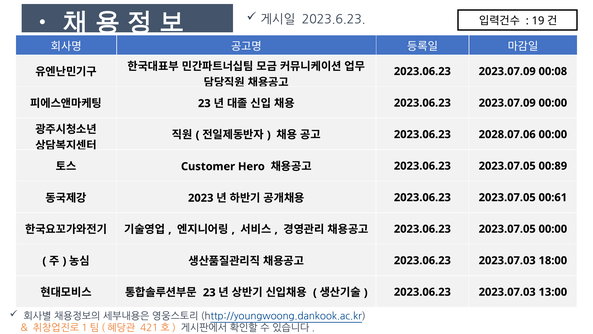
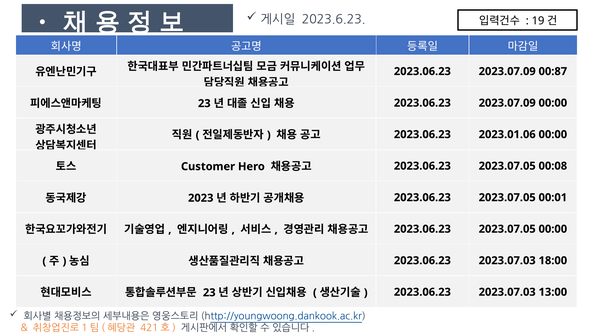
00:08: 00:08 -> 00:87 (553, 71)
2028.07.06: 2028.07.06 -> 2023.01.06 (507, 134)
00:89: 00:89 -> 00:08 (553, 166)
00:61: 00:61 -> 00:01 (553, 197)
